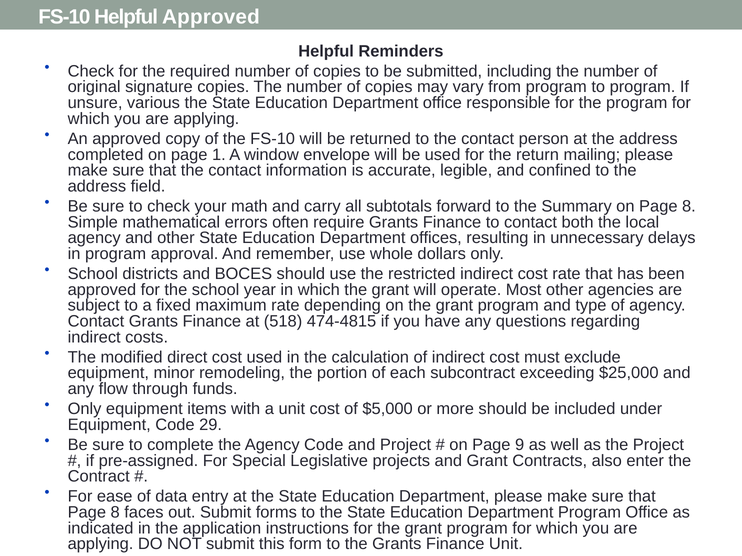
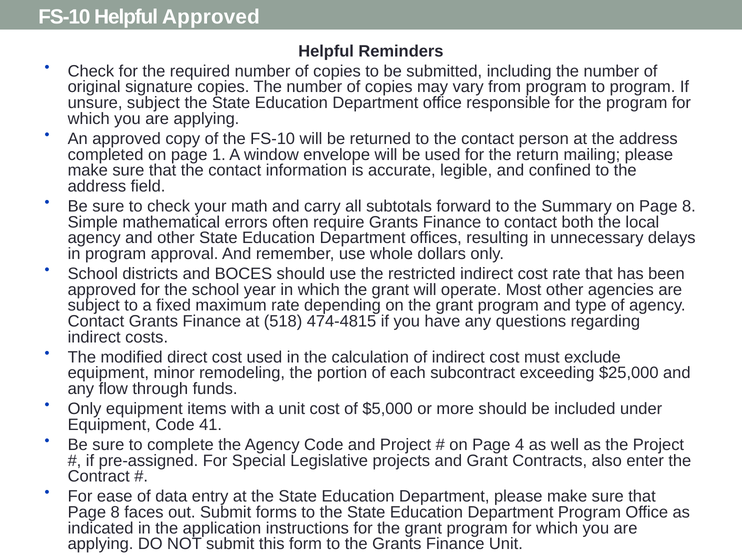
unsure various: various -> subject (153, 103)
29: 29 -> 41 (211, 425)
9: 9 -> 4 (520, 445)
